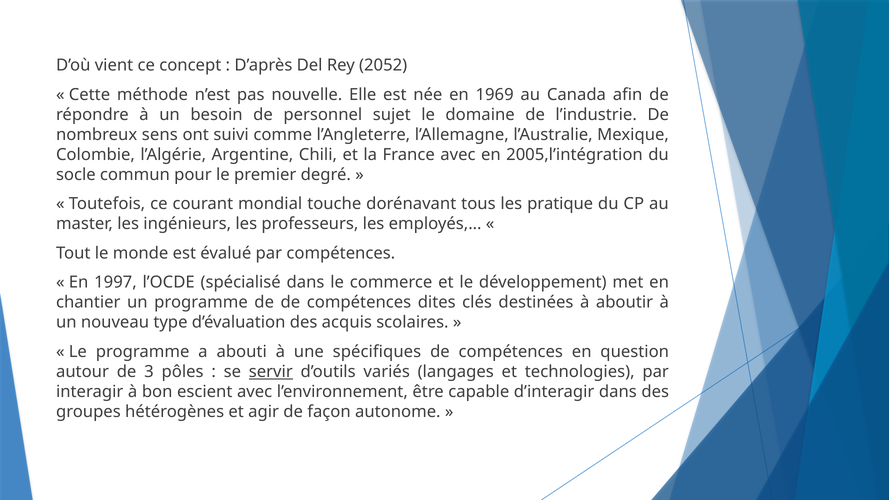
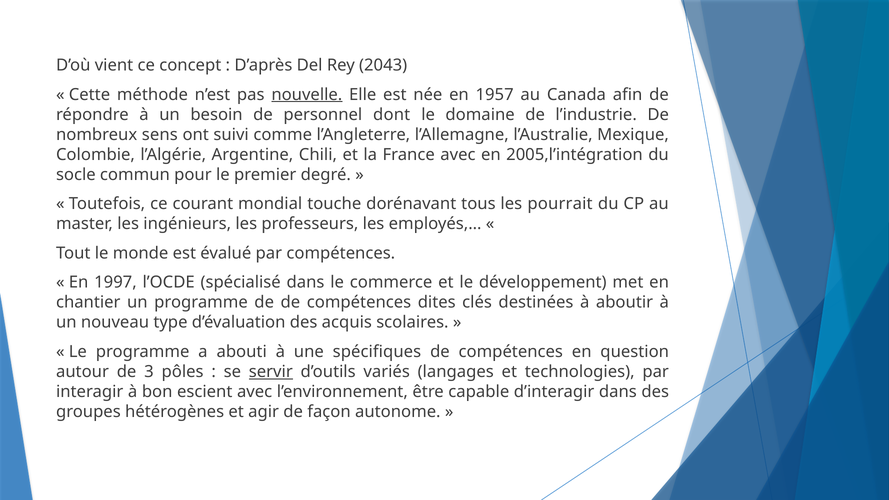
2052: 2052 -> 2043 (383, 65)
nouvelle underline: none -> present (307, 95)
1969: 1969 -> 1957 (495, 95)
sujet: sujet -> dont (392, 115)
pratique: pratique -> pourrait (560, 204)
